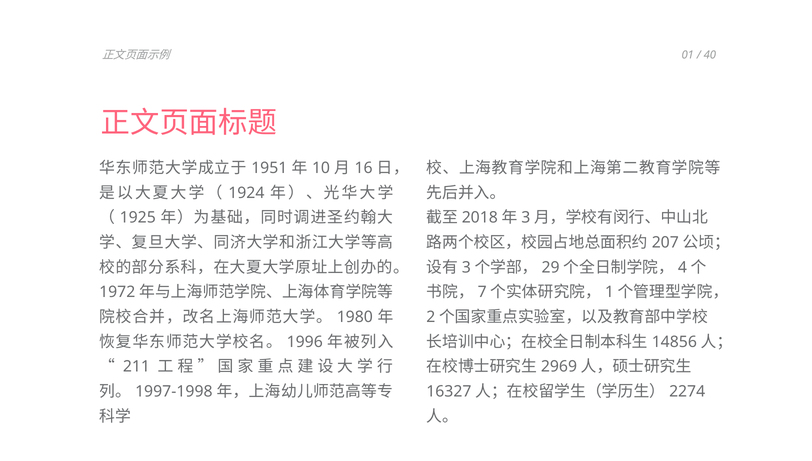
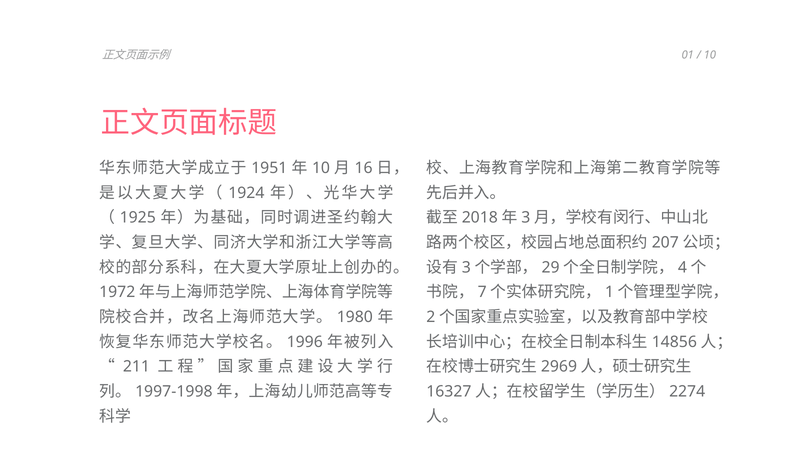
40: 40 -> 10 (710, 55)
